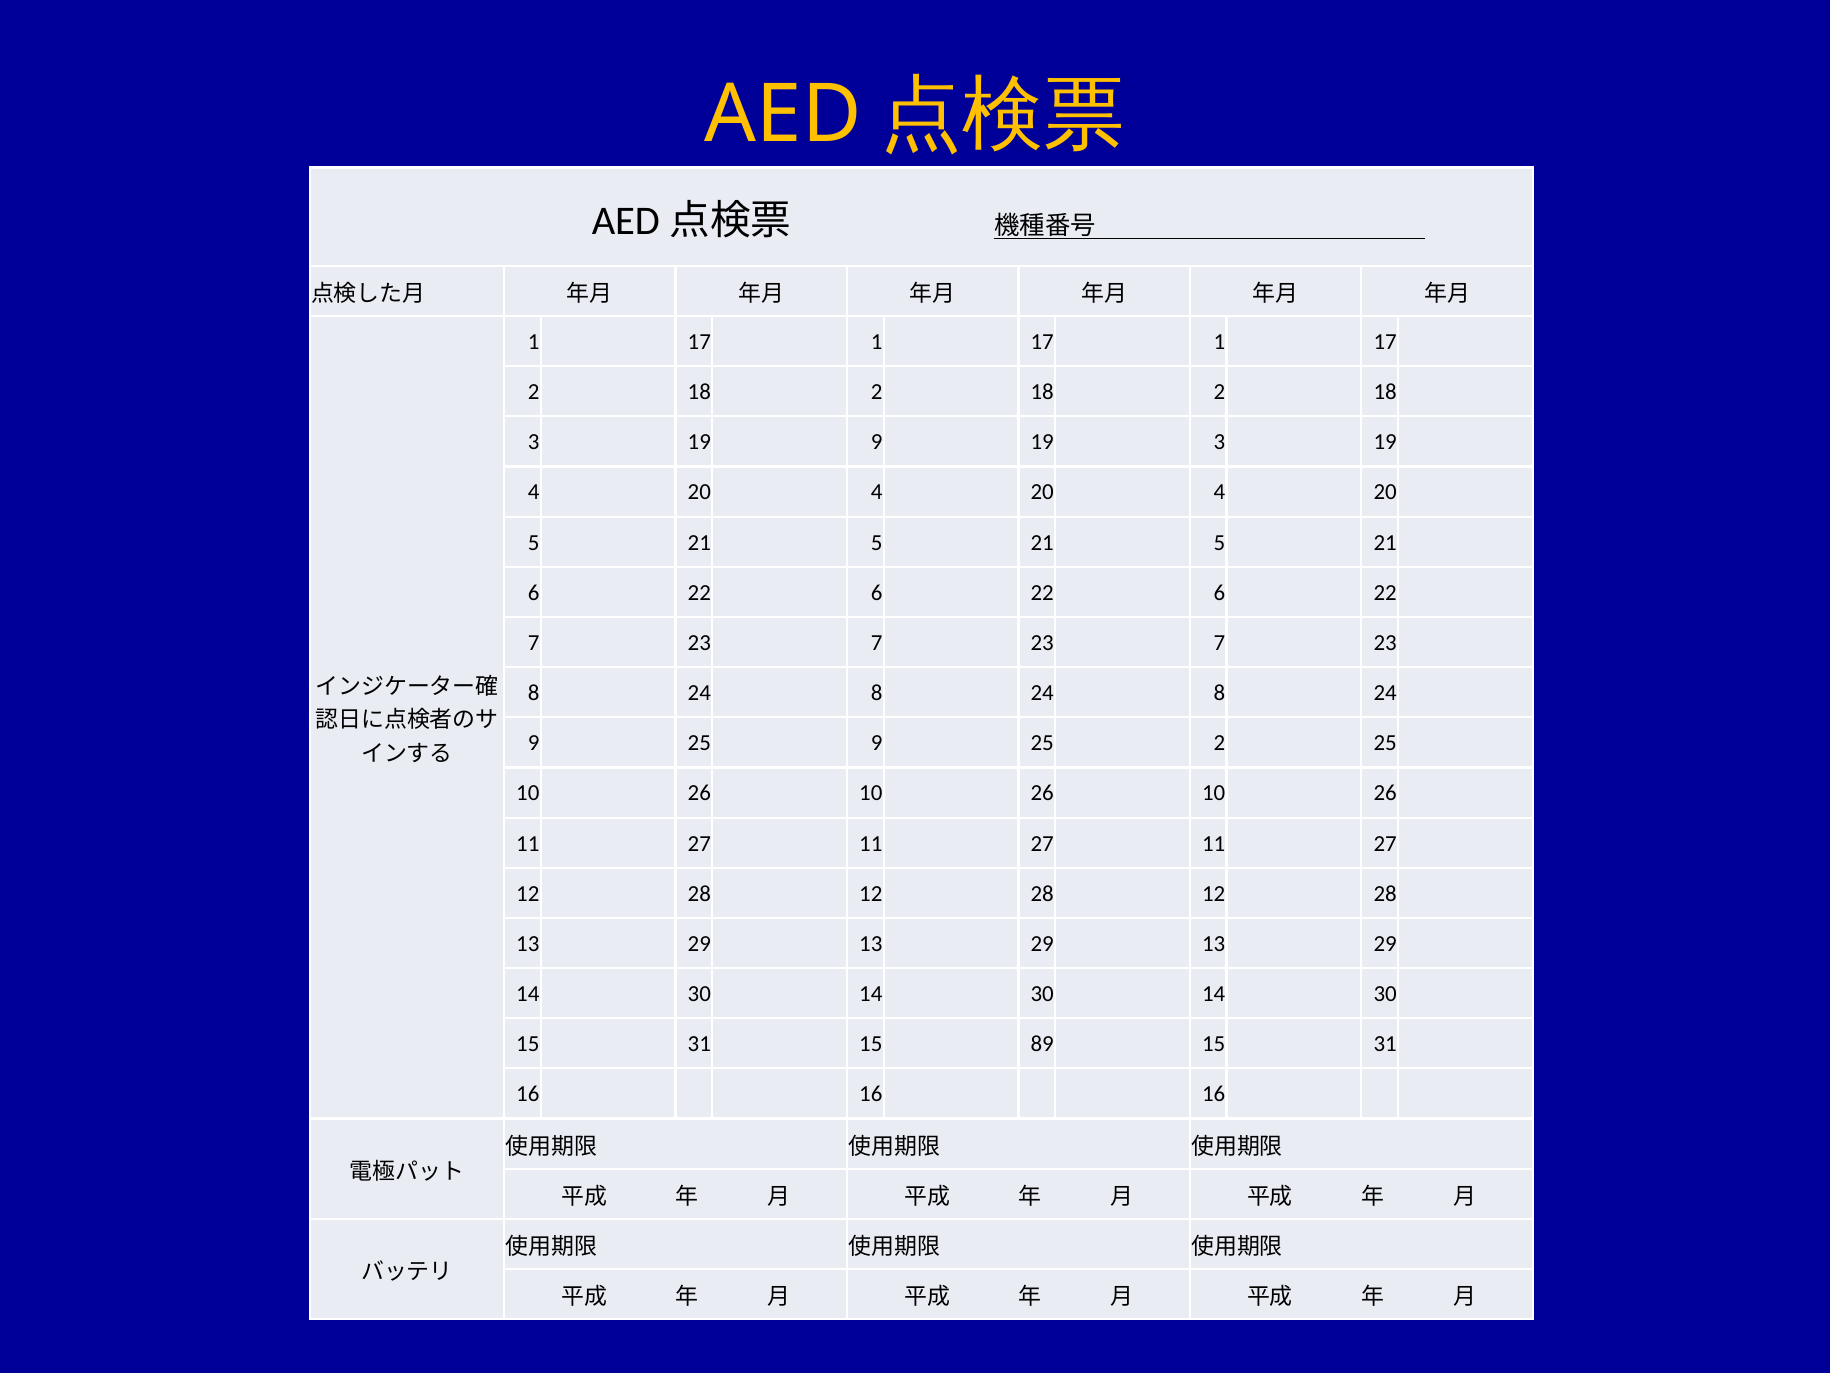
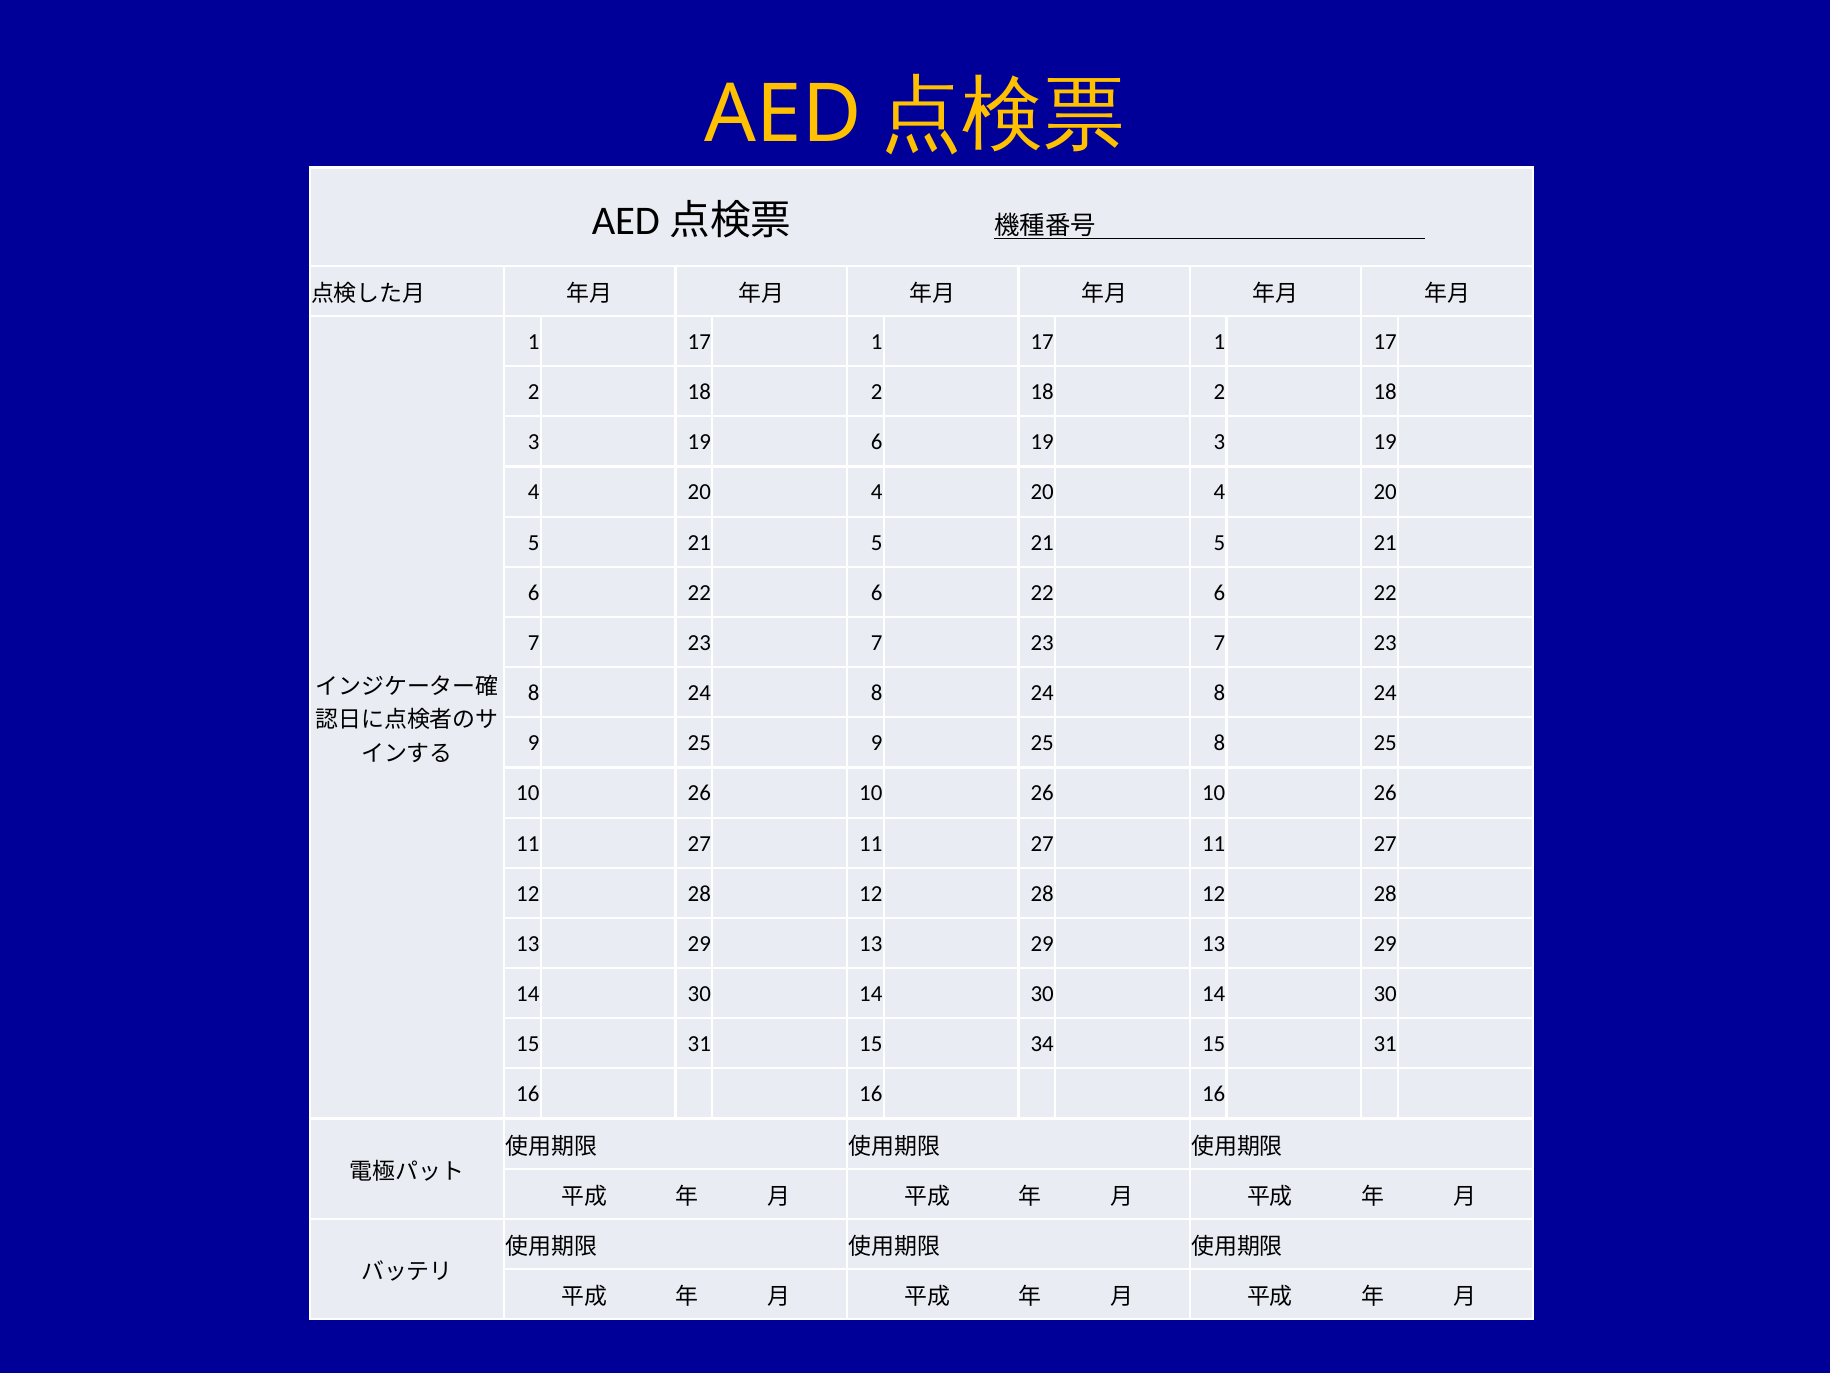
19 9: 9 -> 6 (877, 442)
25 2: 2 -> 8 (1220, 743)
89: 89 -> 34 (1042, 1044)
